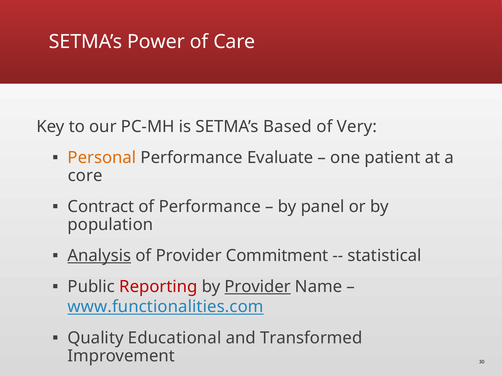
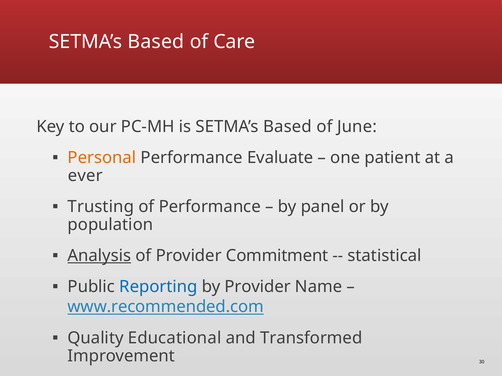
Power: Power -> Based (156, 42)
Very: Very -> June (357, 127)
core: core -> ever (85, 176)
Contract: Contract -> Trusting (101, 207)
Reporting colour: red -> blue (158, 287)
Provider underline: present -> none (258, 287)
www.functionalities.com: www.functionalities.com -> www.recommended.com (166, 307)
